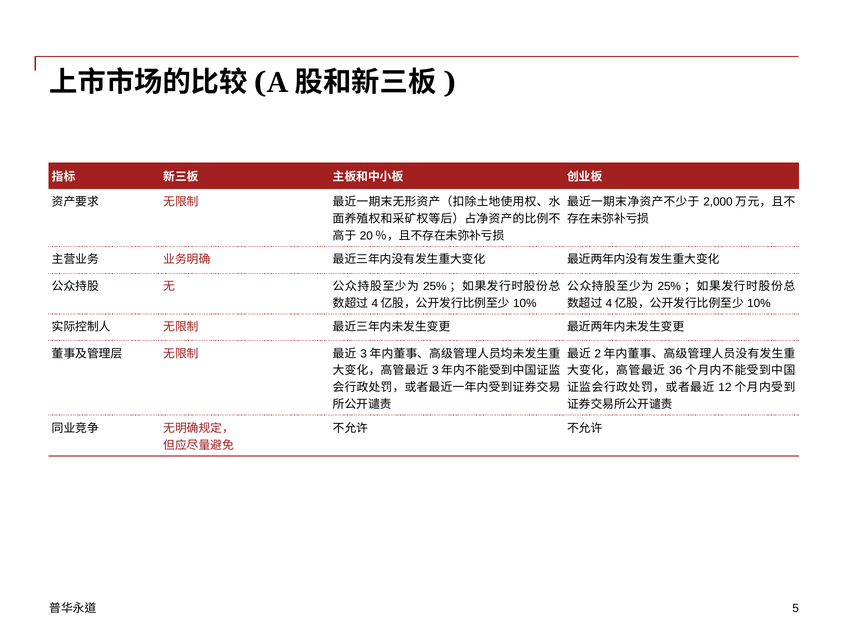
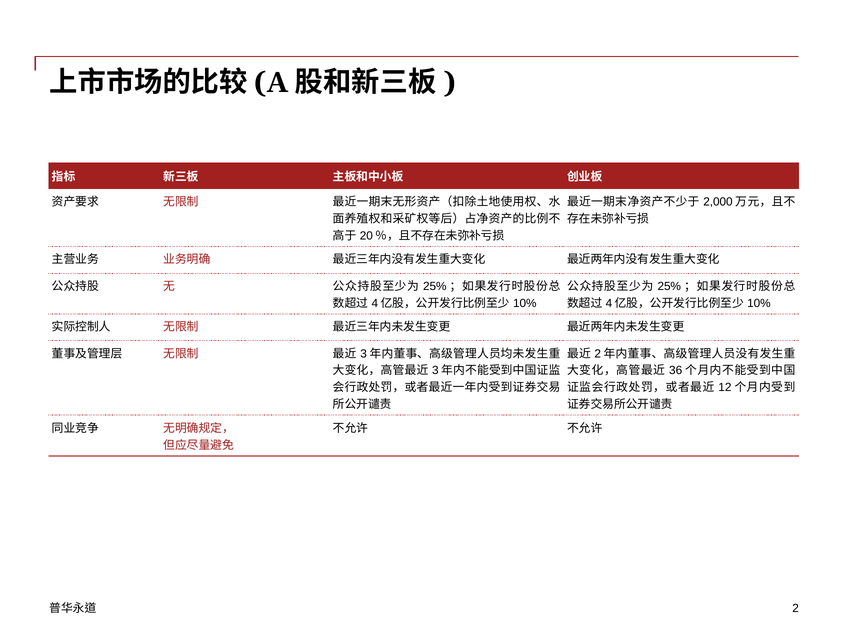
5: 5 -> 2 (796, 609)
